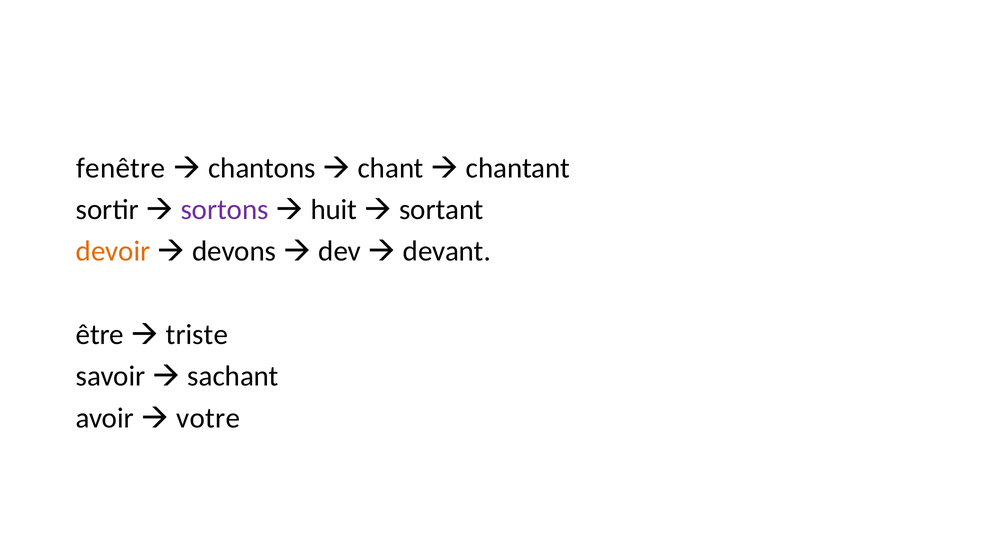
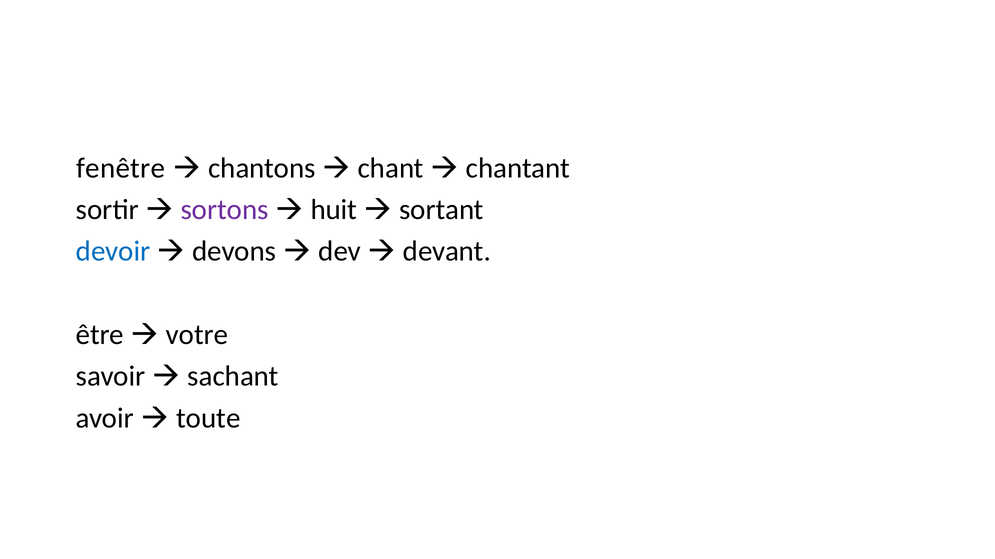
devoir colour: orange -> blue (113, 252)
triste: triste -> votre (197, 335)
votre: votre -> toute (208, 419)
